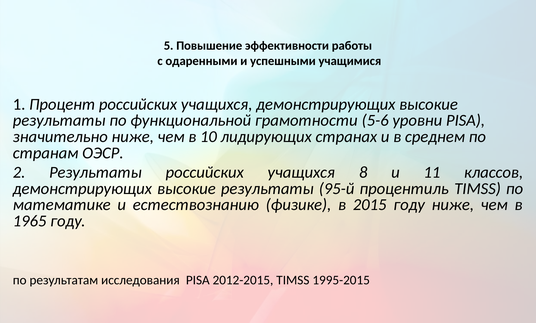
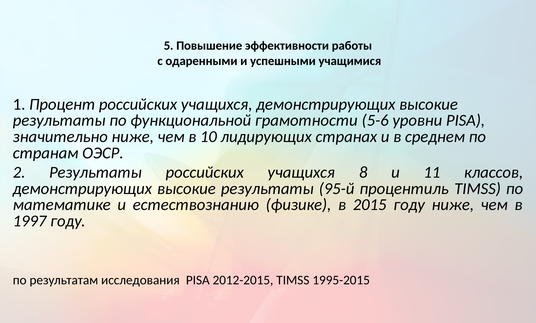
1965: 1965 -> 1997 (30, 221)
